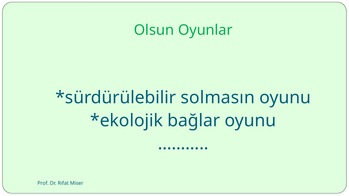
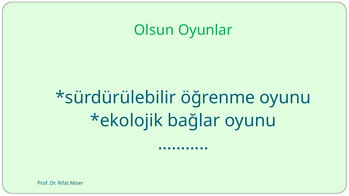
solmasın: solmasın -> öğrenme (218, 98)
